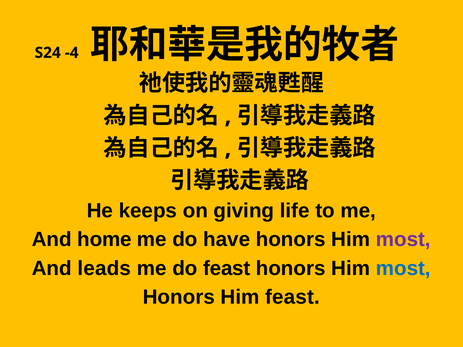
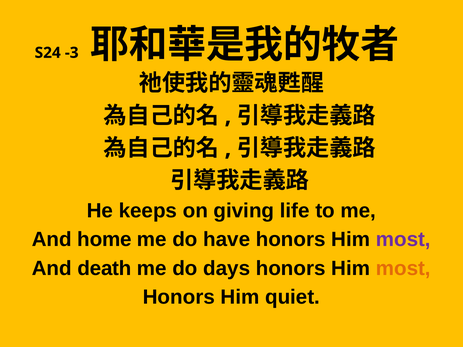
-4: -4 -> -3 (72, 53)
leads: leads -> death (104, 268)
do feast: feast -> days (227, 268)
most colour: blue -> orange (403, 268)
Him feast: feast -> quiet (293, 297)
